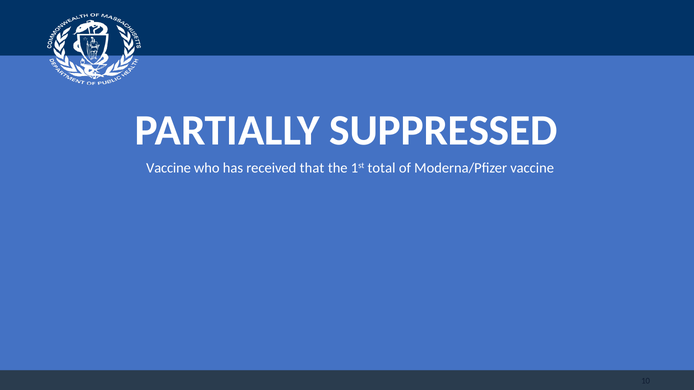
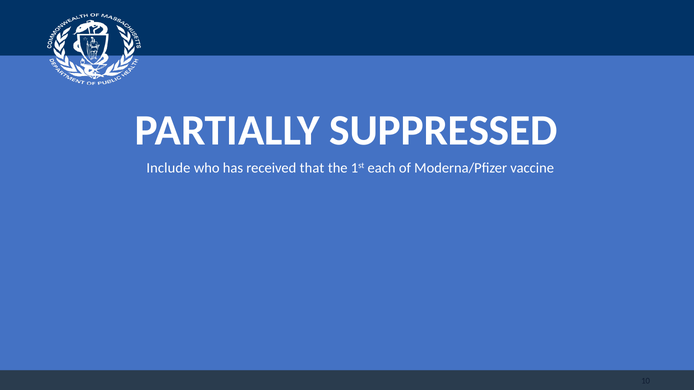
Vaccine: Vaccine -> Include (168, 168)
total: total -> each (382, 168)
